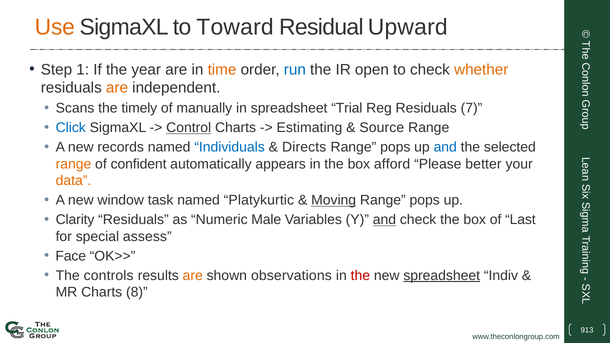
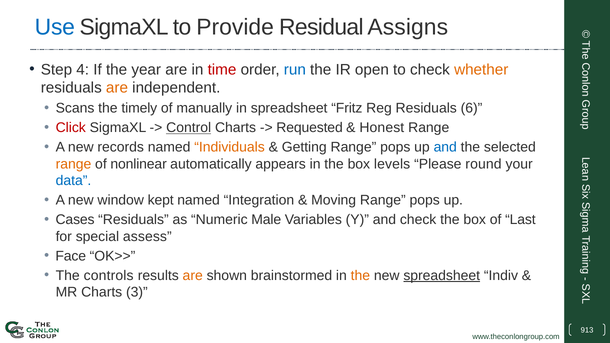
Use colour: orange -> blue (55, 27)
Toward: Toward -> Provide (235, 27)
Upward: Upward -> Assigns (408, 27)
1: 1 -> 4 (83, 70)
time colour: orange -> red (222, 70)
Trial: Trial -> Fritz (347, 108)
7: 7 -> 6 (472, 108)
Click colour: blue -> red (71, 128)
Estimating: Estimating -> Requested (310, 128)
Source: Source -> Honest (382, 128)
Individuals colour: blue -> orange (230, 147)
Directs: Directs -> Getting (304, 147)
confident: confident -> nonlinear (139, 164)
afford: afford -> levels (392, 164)
better: better -> round (483, 164)
data colour: orange -> blue (73, 181)
task: task -> kept (161, 200)
Platykurtic: Platykurtic -> Integration (259, 200)
Moving underline: present -> none (334, 200)
Clarity: Clarity -> Cases (75, 220)
and underline: present -> none (384, 220)
observations: observations -> brainstormed (291, 276)
the colour: red -> orange (360, 276)
8: 8 -> 3 (137, 292)
